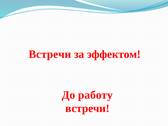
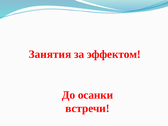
Встречи: Встречи -> Занятия (50, 54)
работу: работу -> осанки (96, 95)
